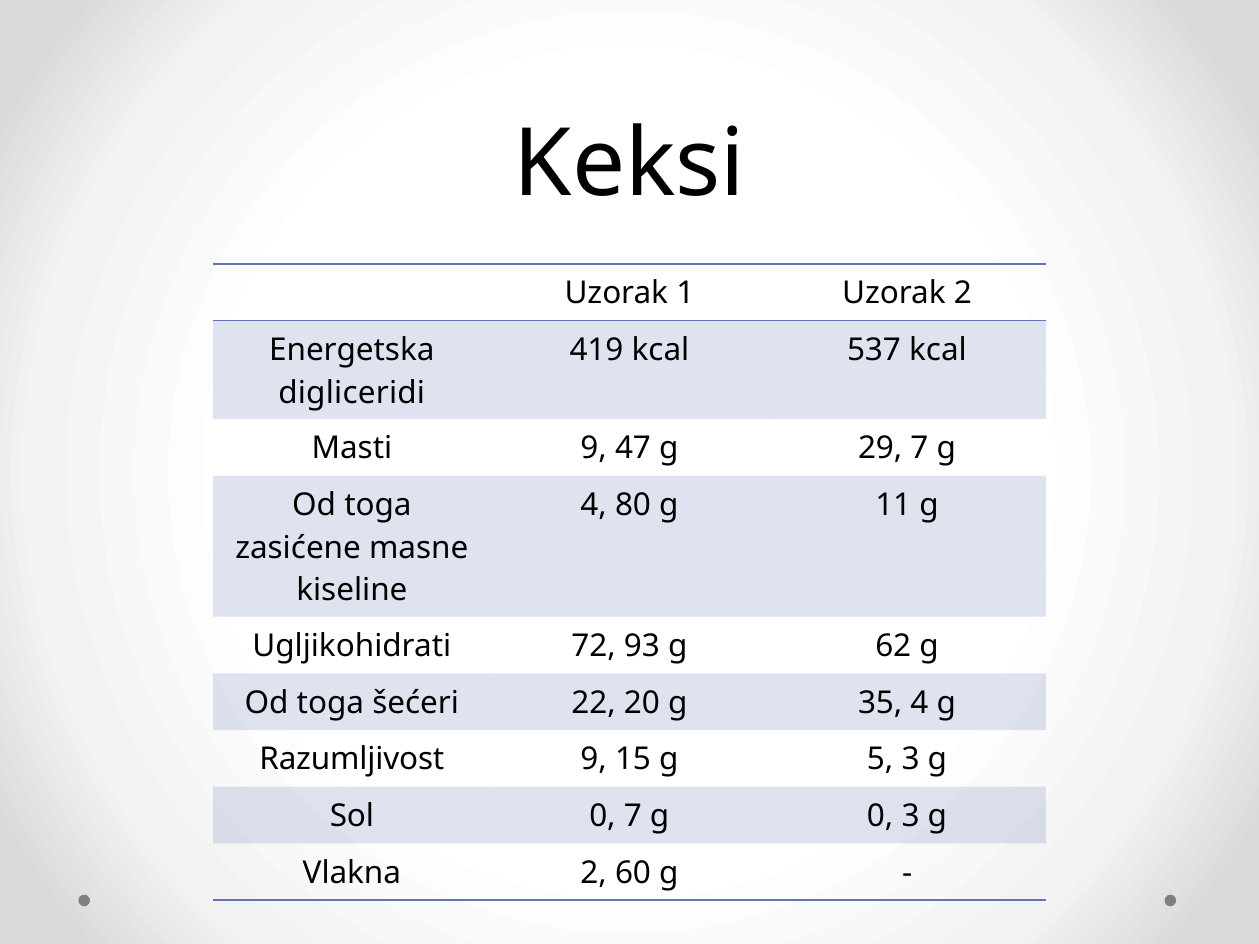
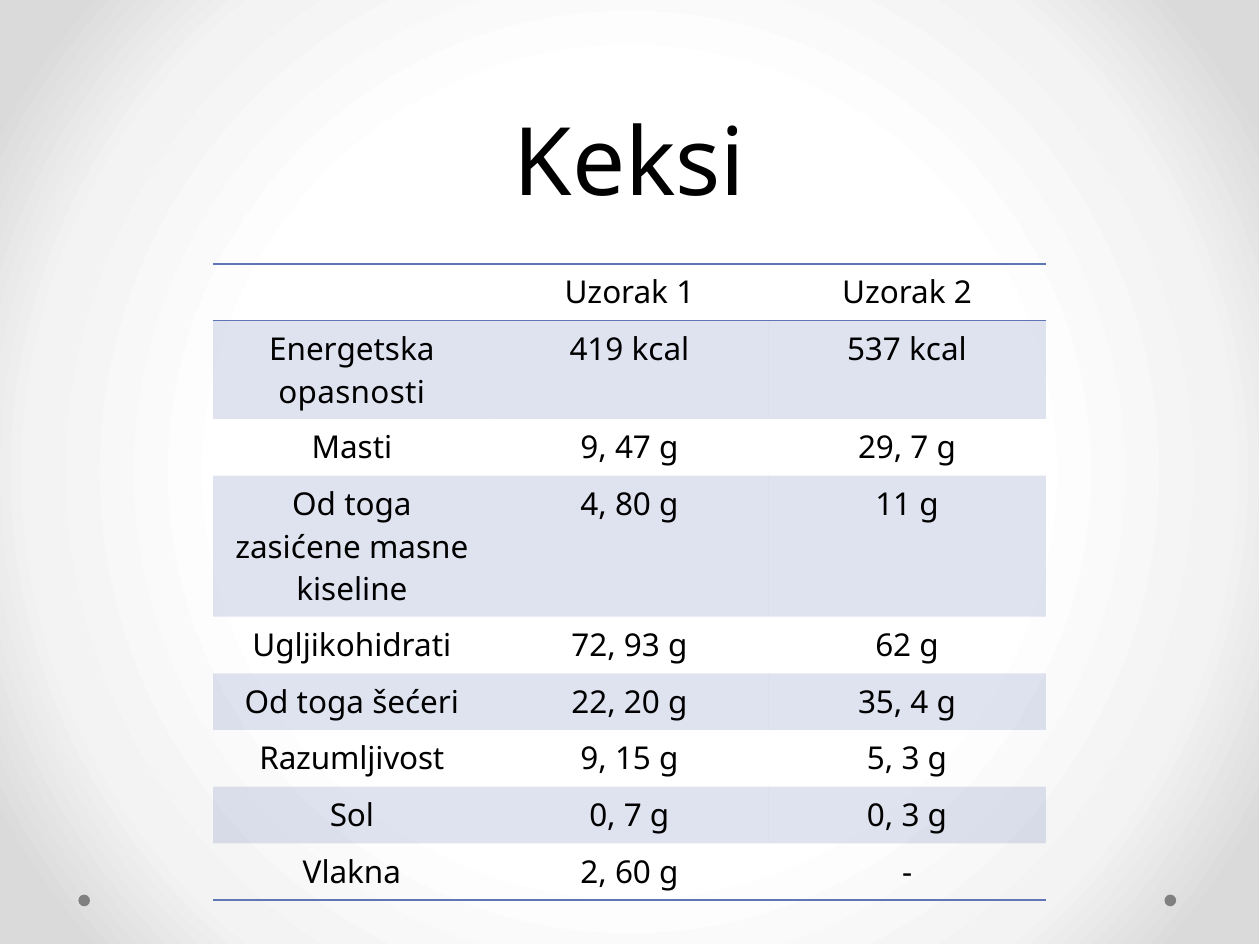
digliceridi: digliceridi -> opasnosti (352, 393)
